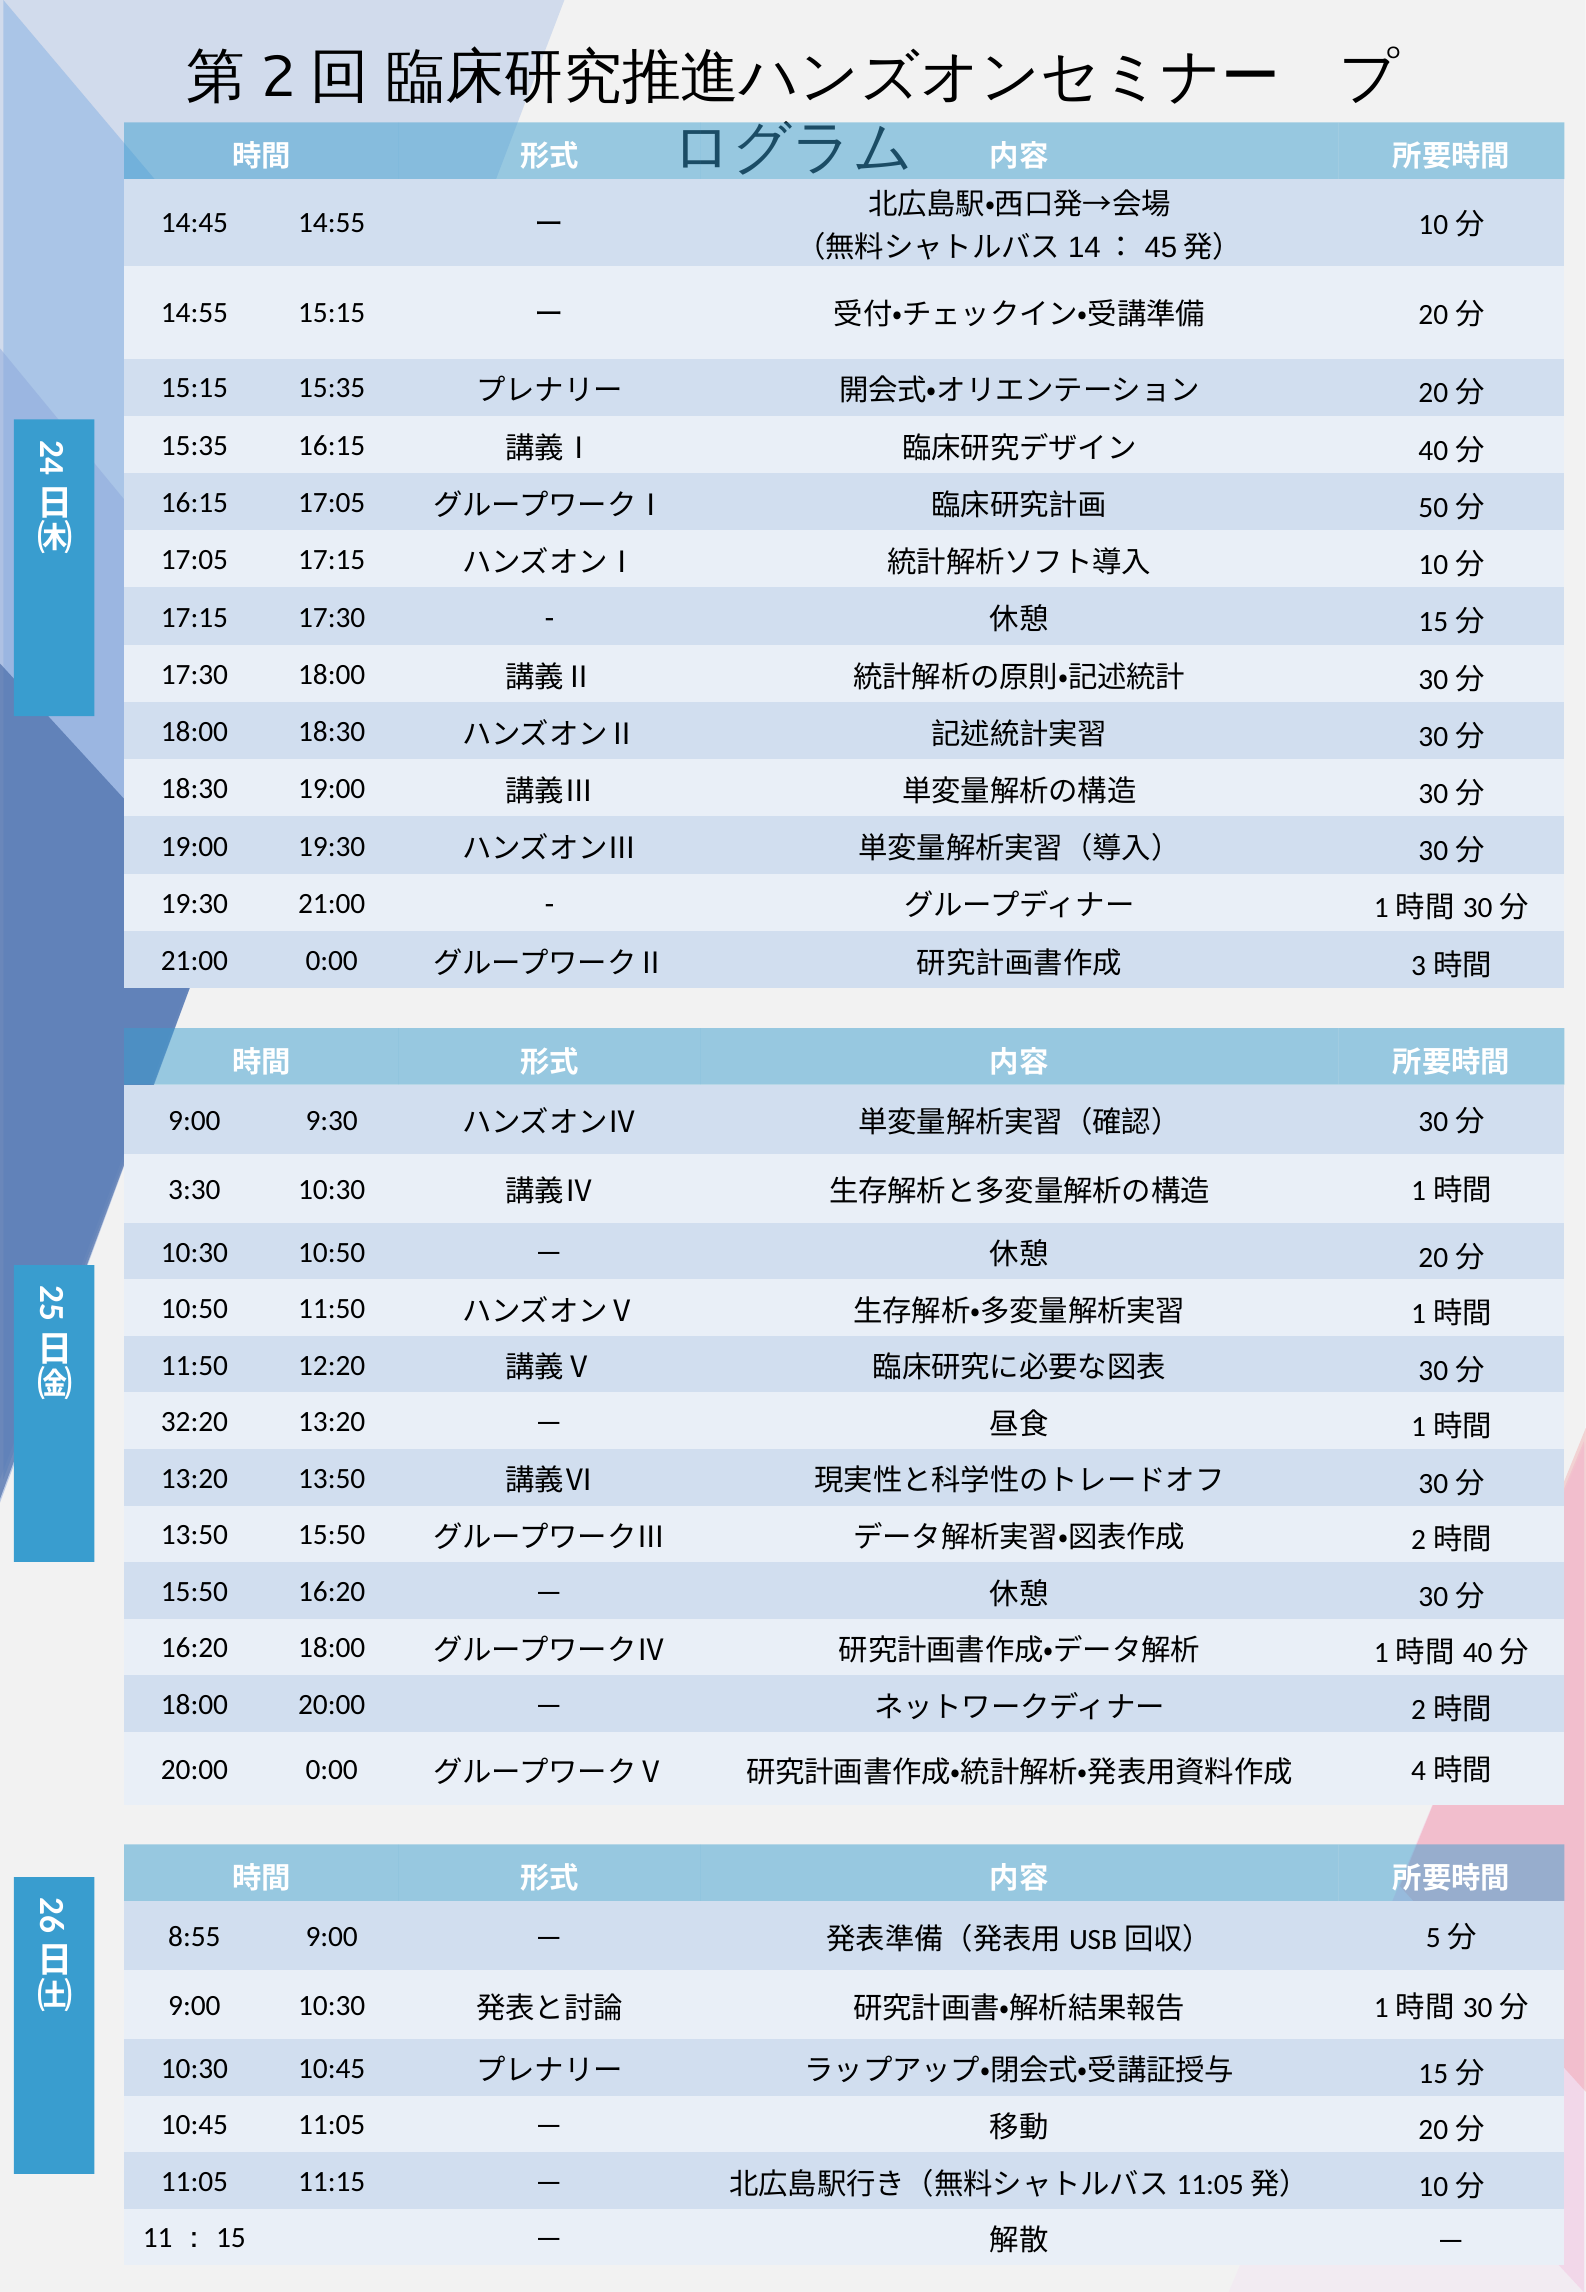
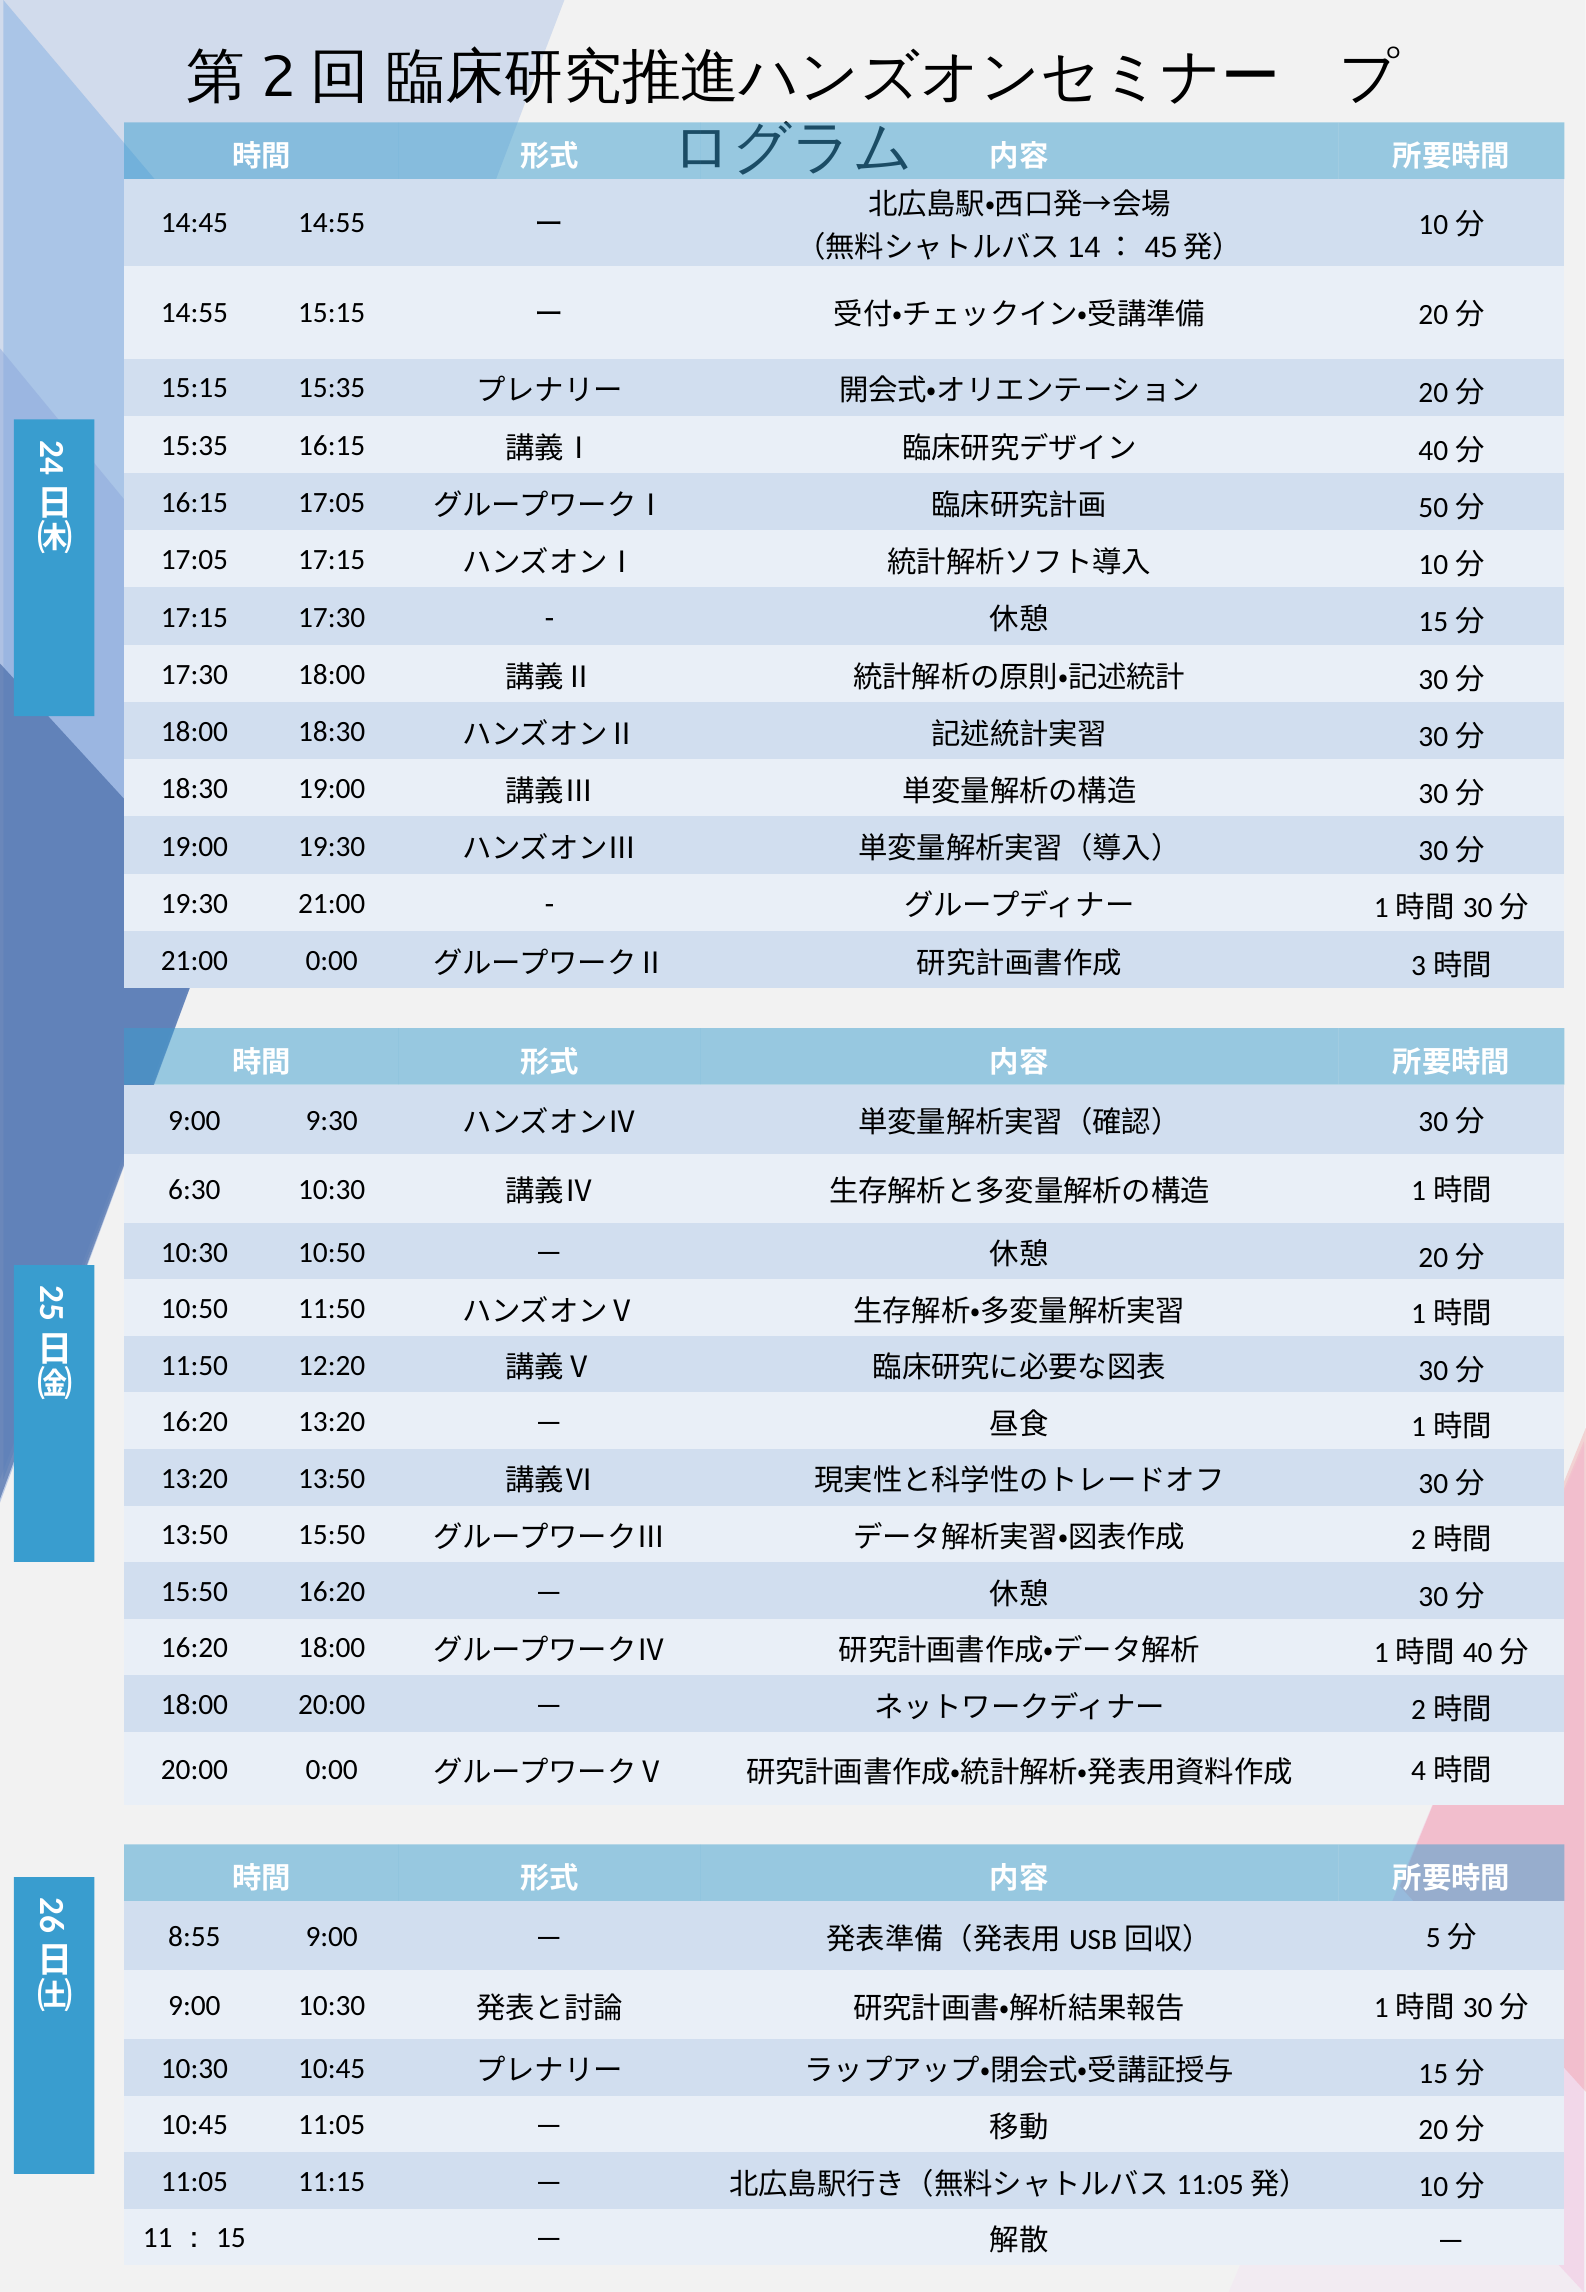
3:30: 3:30 -> 6:30 (194, 1189)
32:20: 32:20 -> 16:20 (194, 1421)
